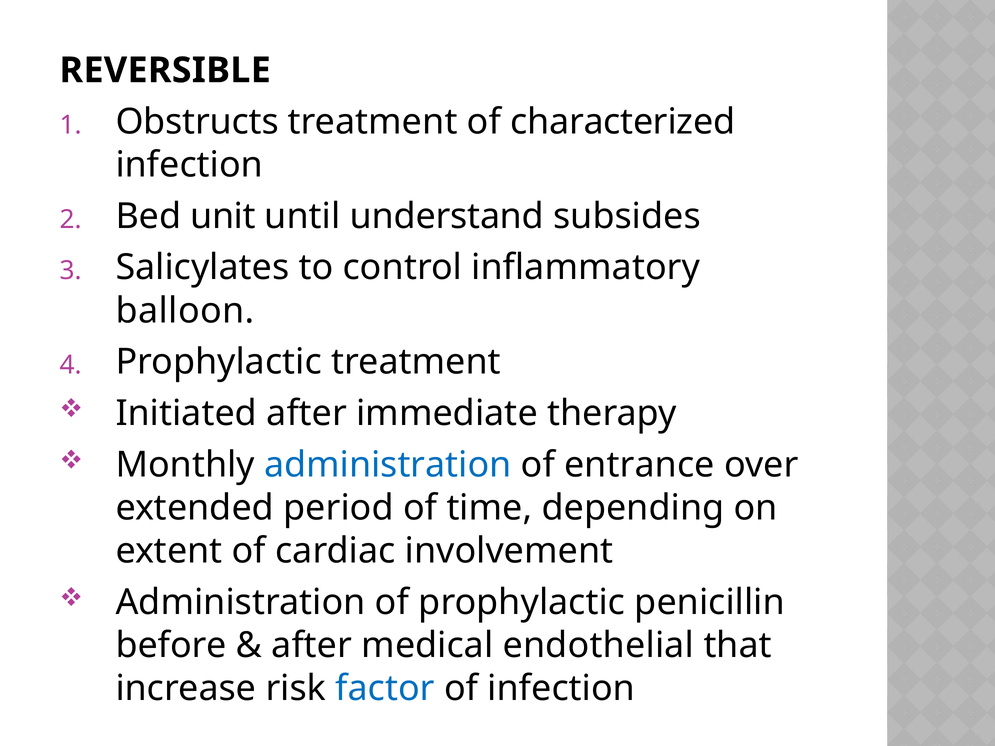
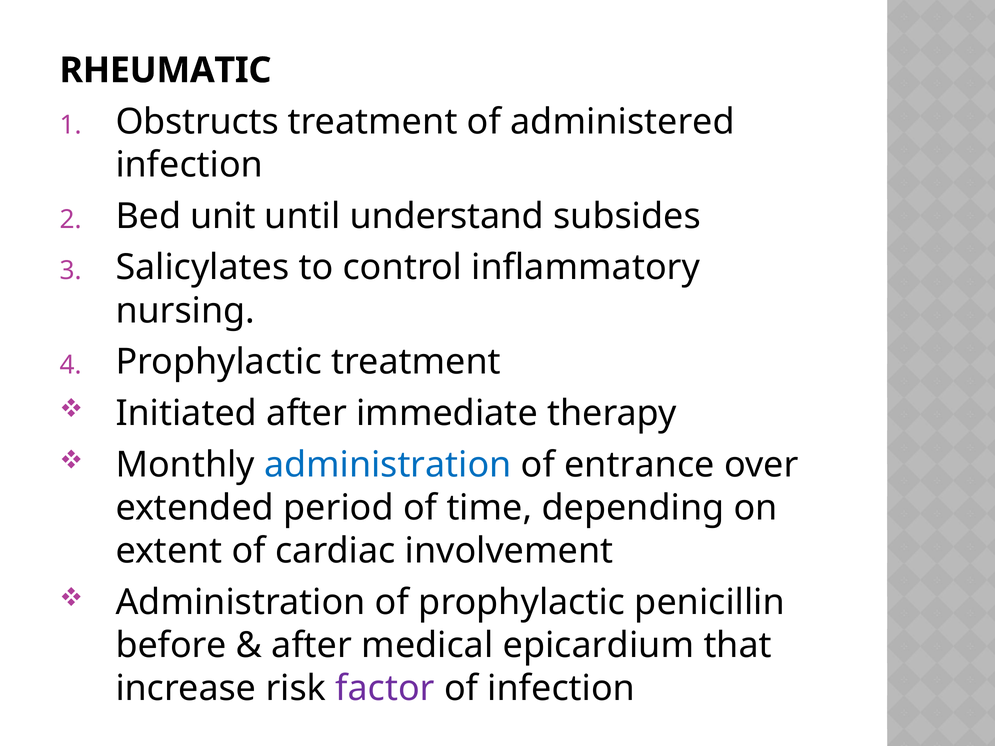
REVERSIBLE: REVERSIBLE -> RHEUMATIC (165, 70)
characterized: characterized -> administered (623, 122)
balloon: balloon -> nursing (185, 311)
endothelial: endothelial -> epicardium (598, 646)
factor colour: blue -> purple (385, 689)
